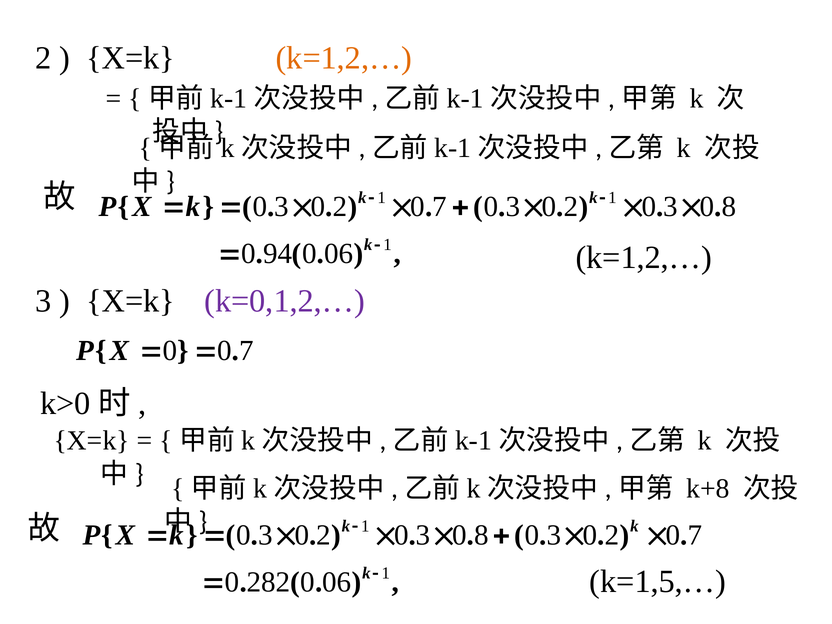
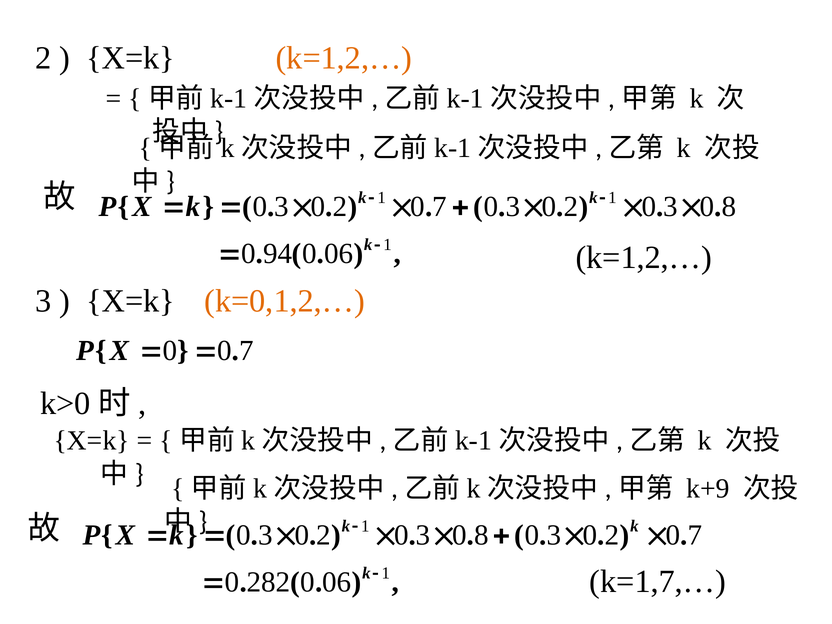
k=0,1,2,… colour: purple -> orange (285, 301)
k+8: k+8 -> k+9 (708, 488)
k=1,5,…: k=1,5,… -> k=1,7,… (658, 582)
